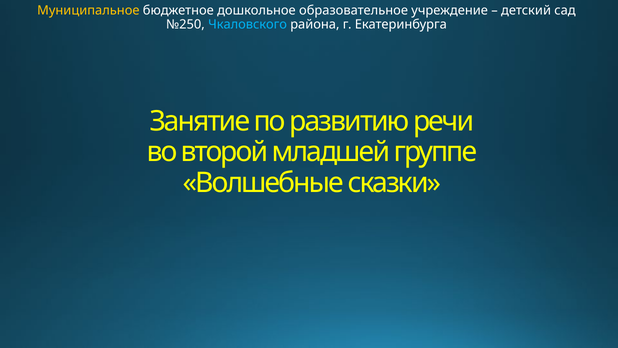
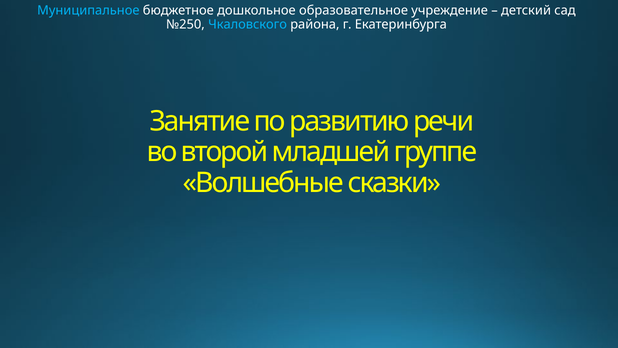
Муниципальное colour: yellow -> light blue (88, 11)
